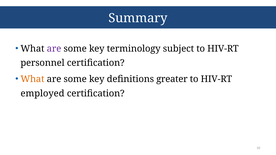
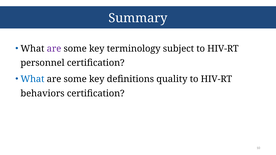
What colour: orange -> blue (32, 79)
greater: greater -> quality (172, 79)
employed: employed -> behaviors (43, 94)
